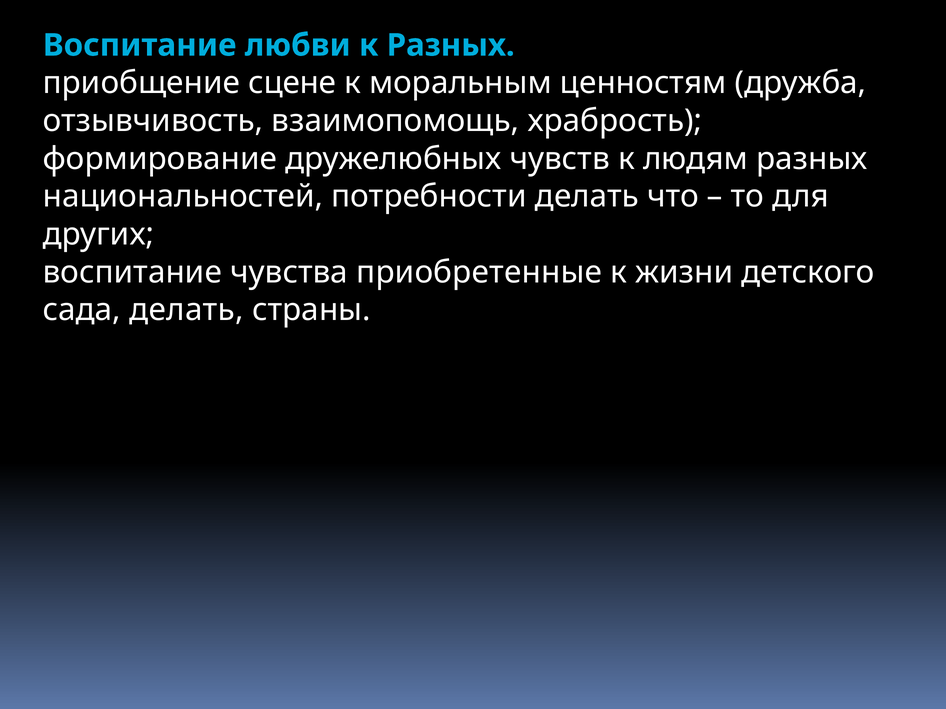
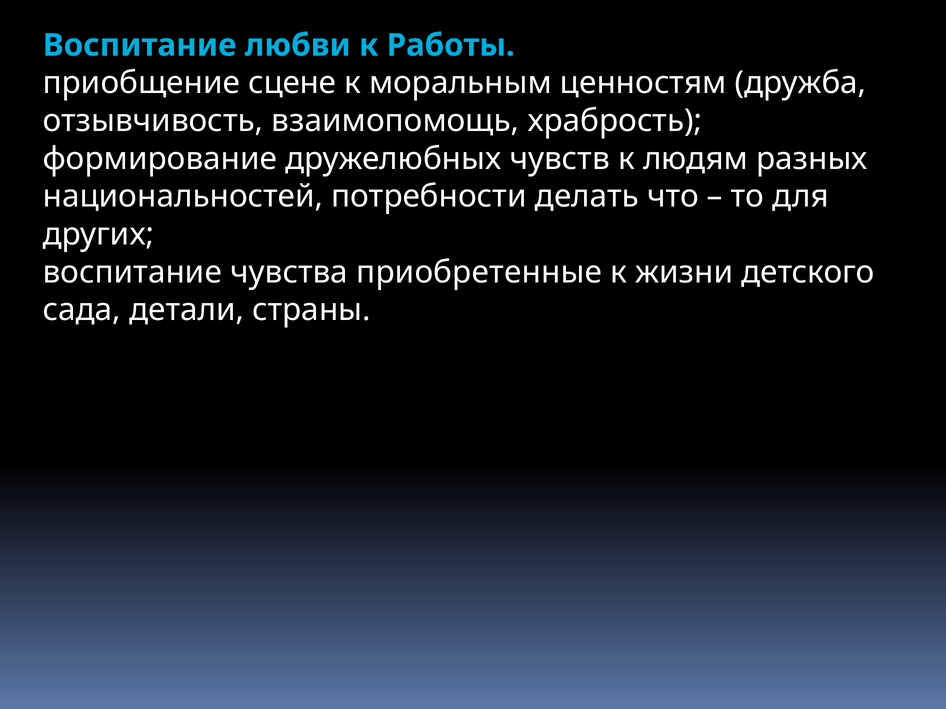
к Разных: Разных -> Работы (451, 45)
сада делать: делать -> детали (187, 310)
